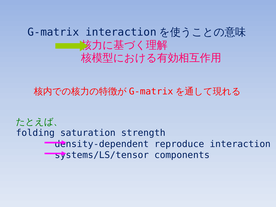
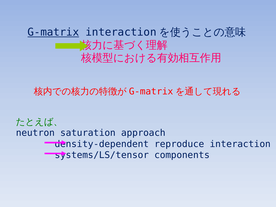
G-matrix underline: none -> present (53, 32)
folding: folding -> neutron (35, 133)
strength: strength -> approach (143, 133)
